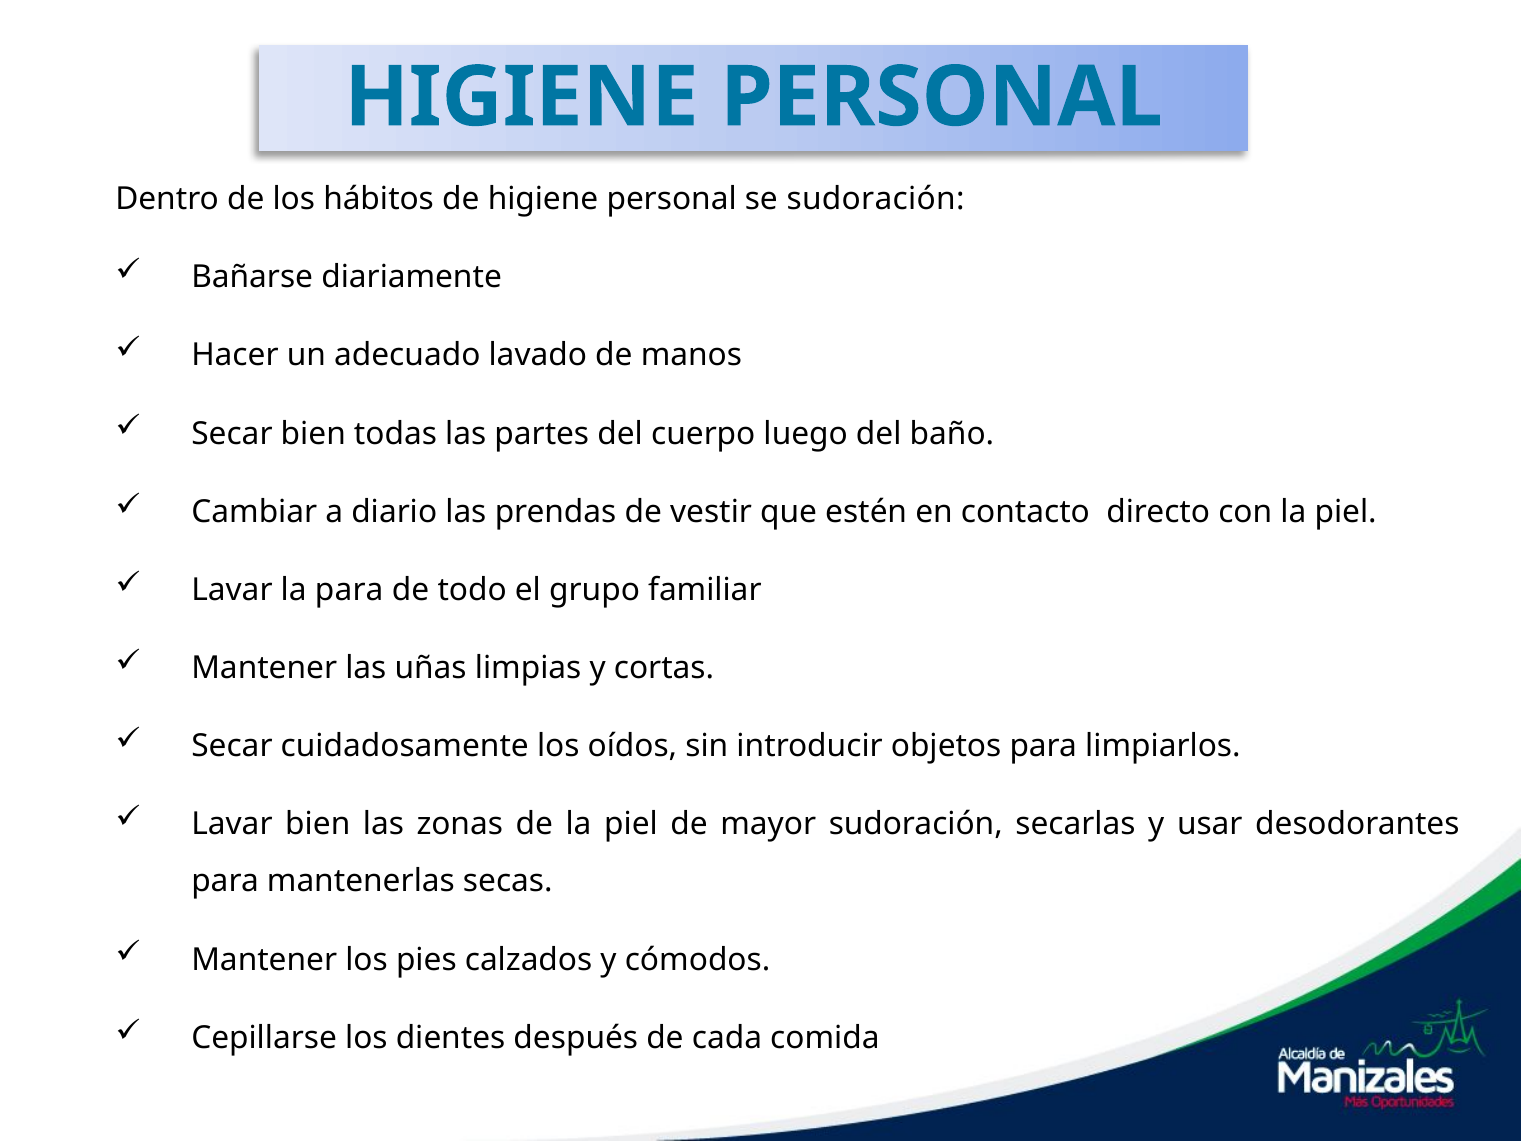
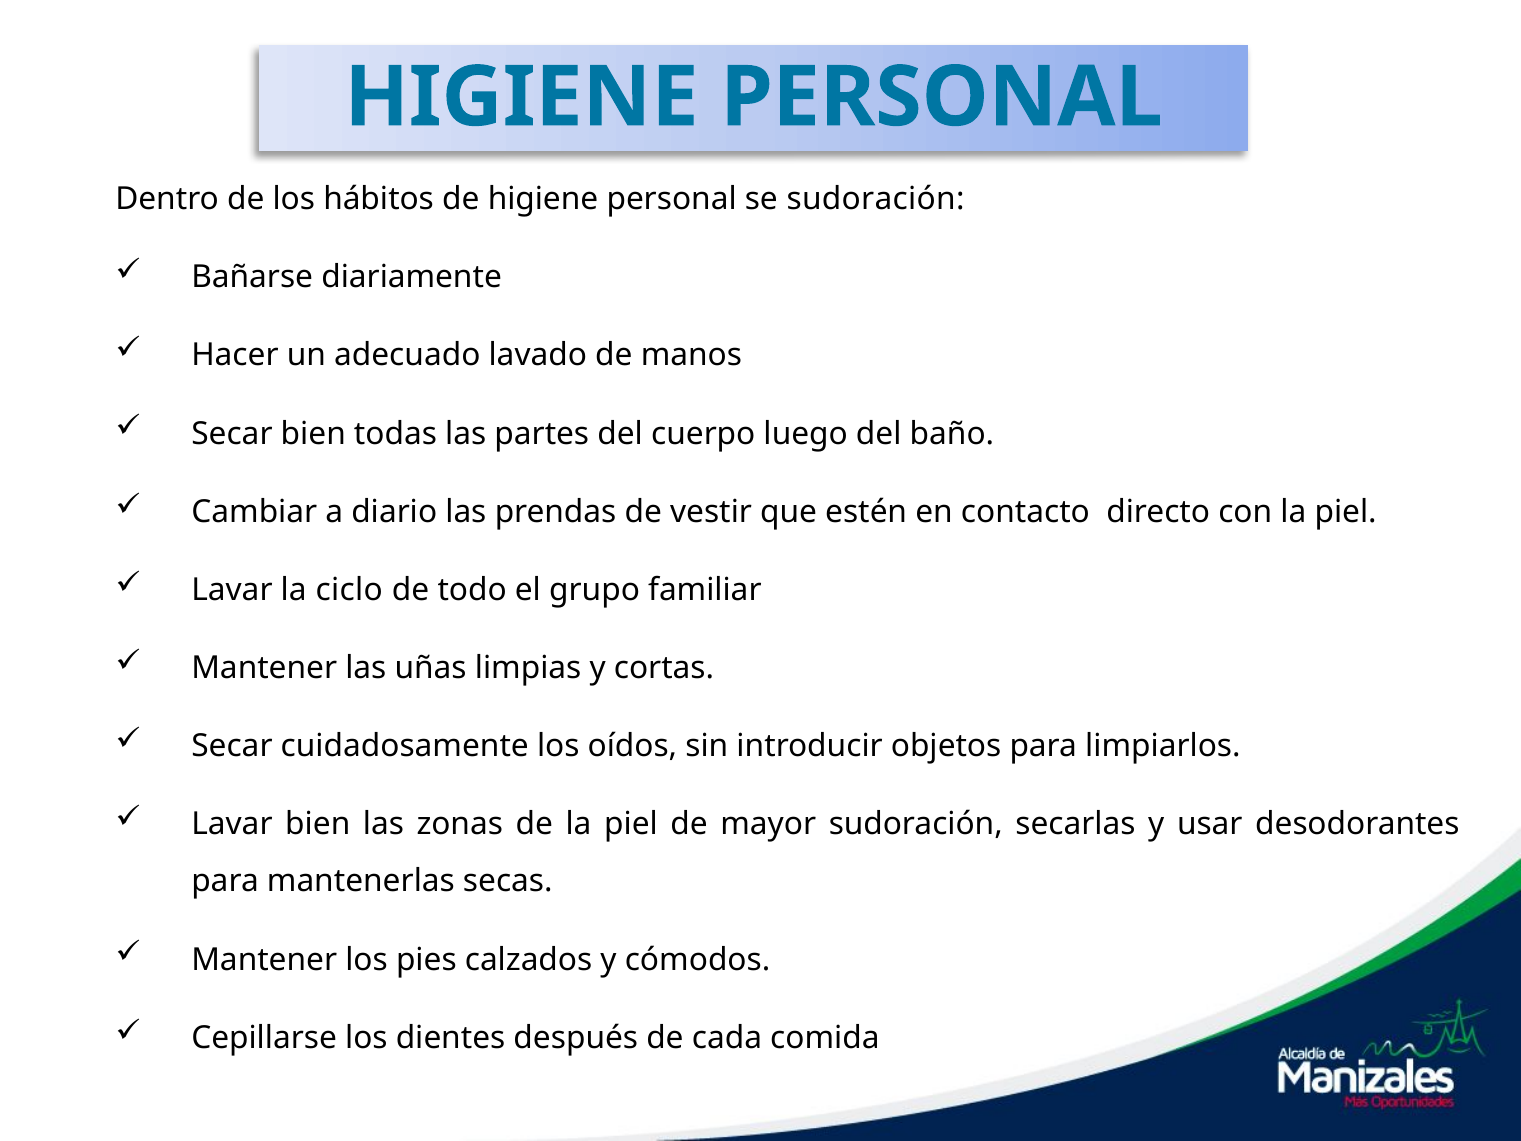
la para: para -> ciclo (349, 590)
